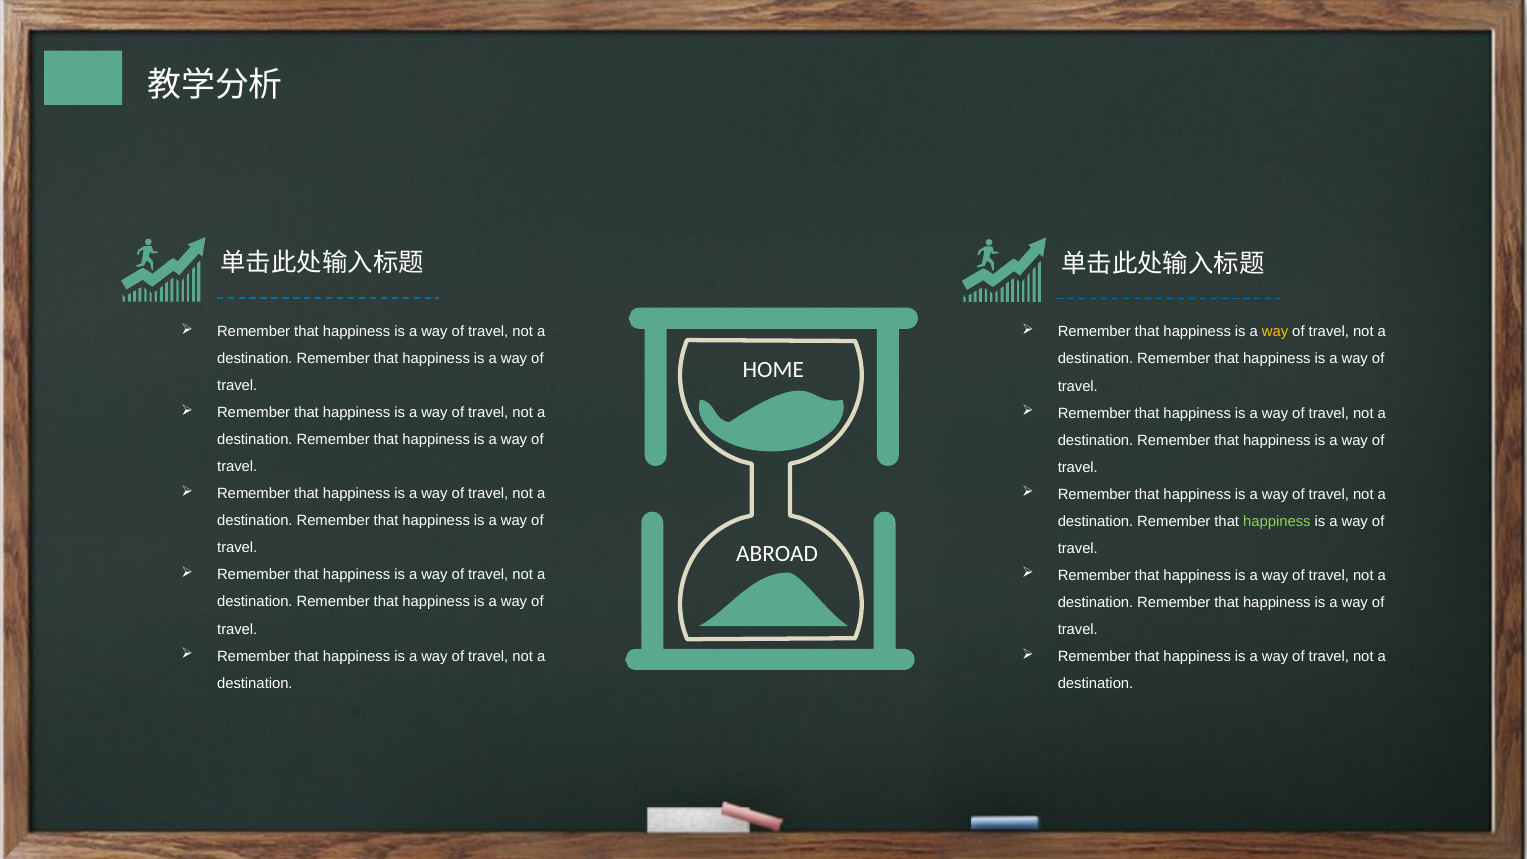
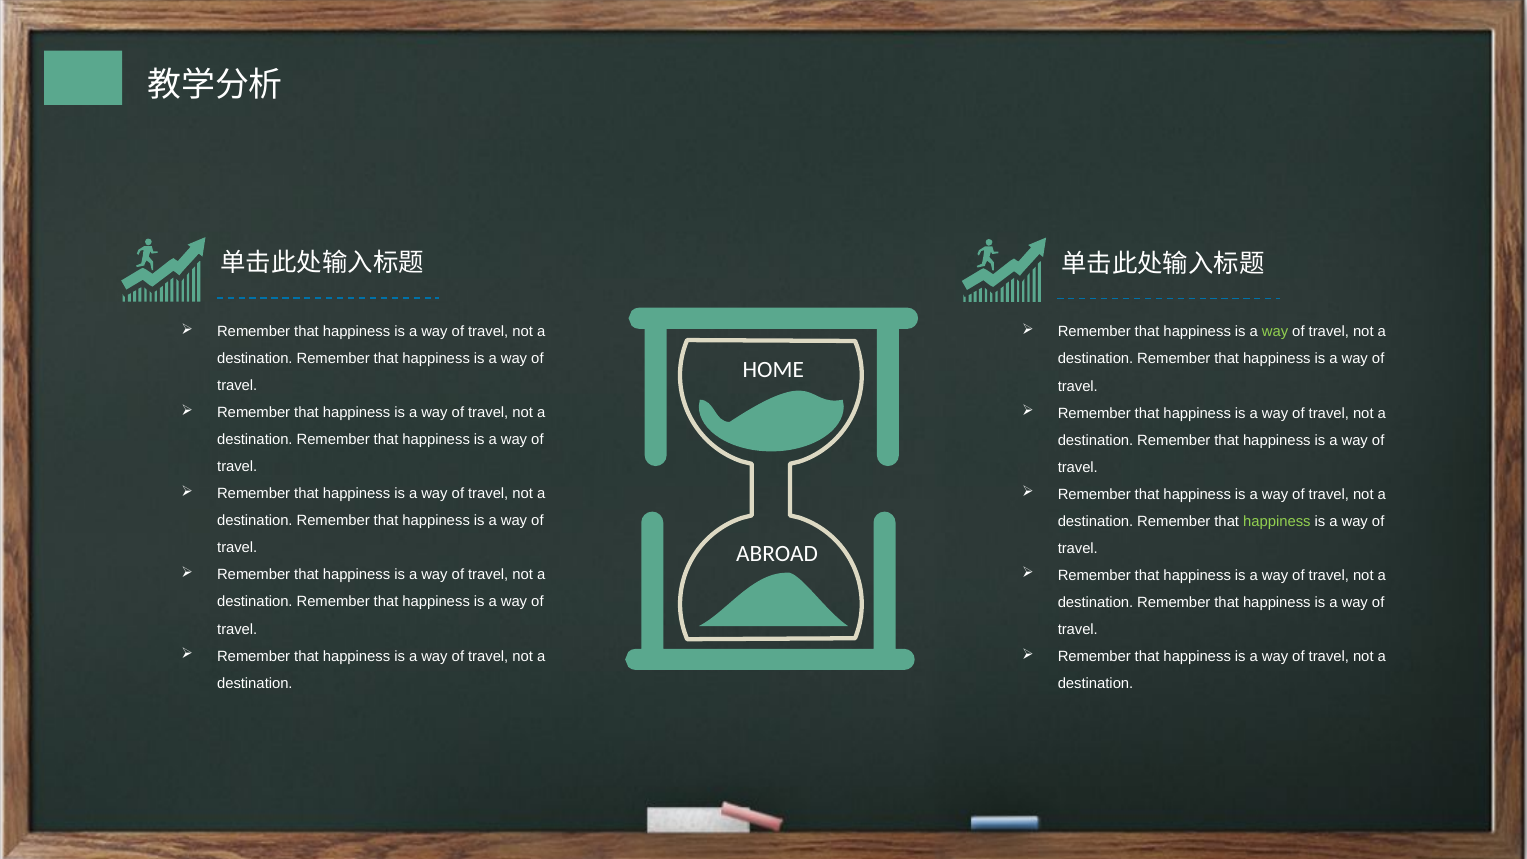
way colour: yellow -> light green (1275, 332)
